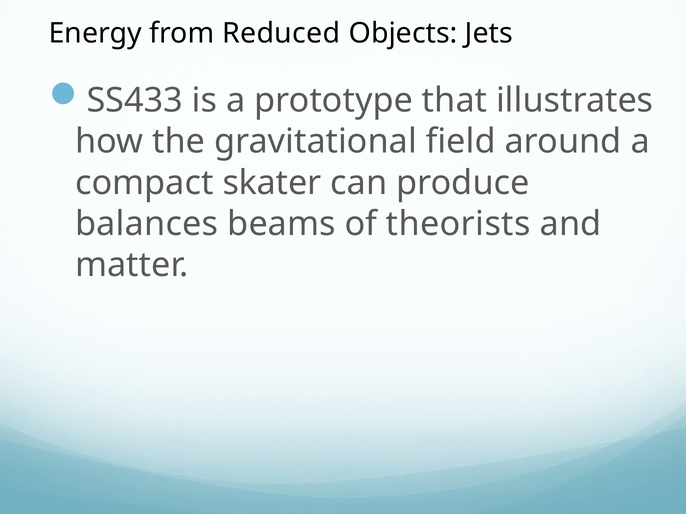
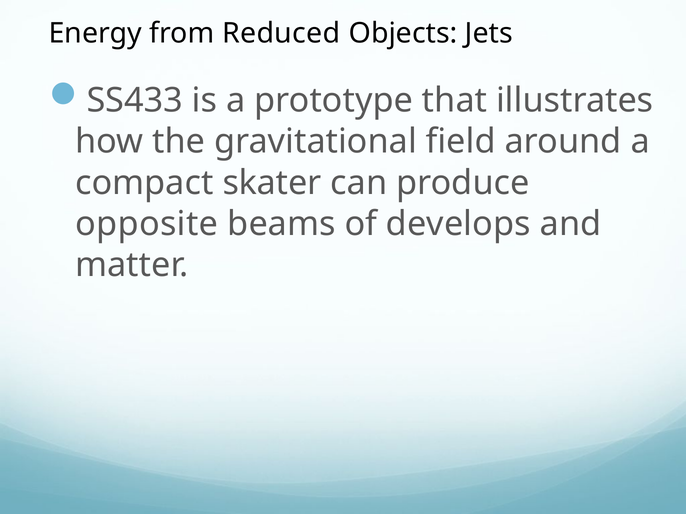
balances: balances -> opposite (147, 224)
theorists: theorists -> develops (458, 224)
